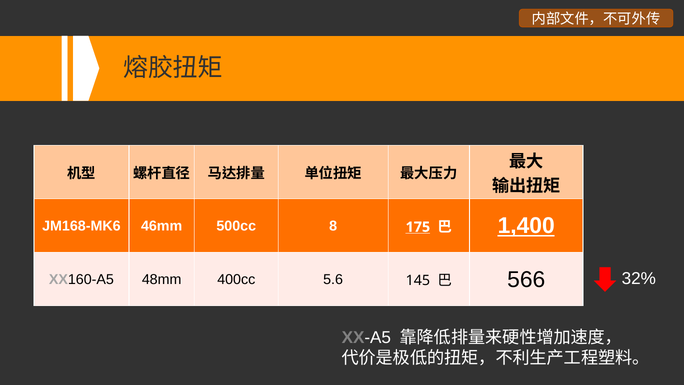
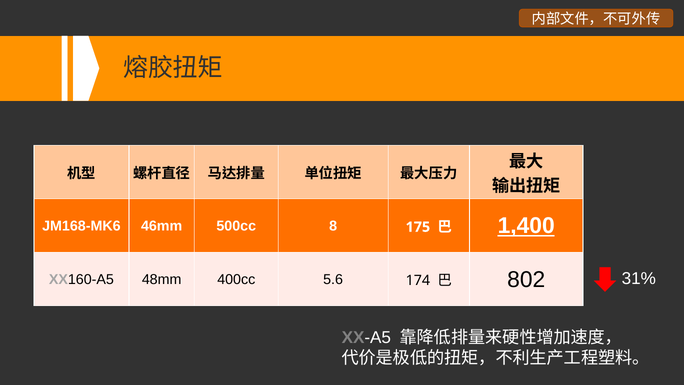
175 underline: present -> none (418, 227)
32%: 32% -> 31% (639, 278)
145: 145 -> 174 (418, 280)
566: 566 -> 802 (526, 279)
